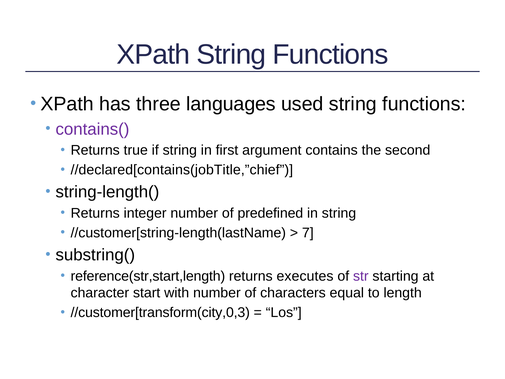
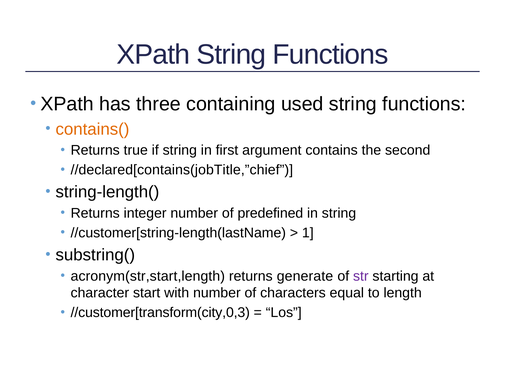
languages: languages -> containing (231, 104)
contains( colour: purple -> orange (92, 129)
7: 7 -> 1 (308, 233)
reference(str,start,length: reference(str,start,length -> acronym(str,start,length (148, 276)
executes: executes -> generate (305, 276)
